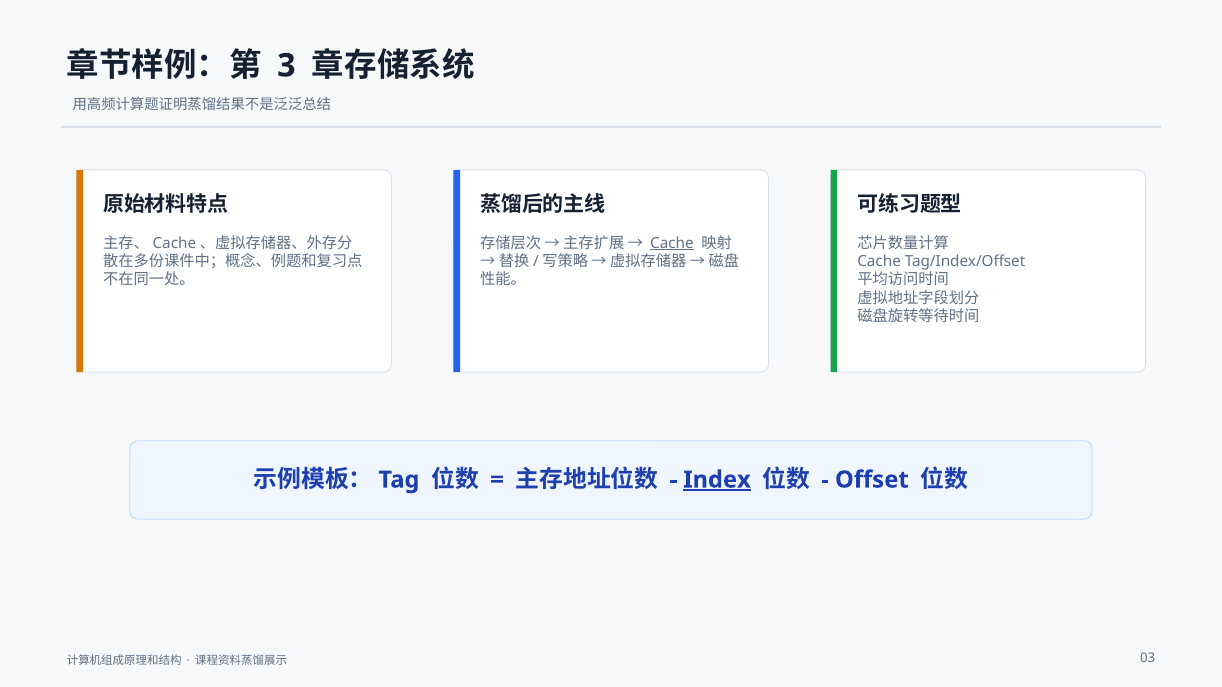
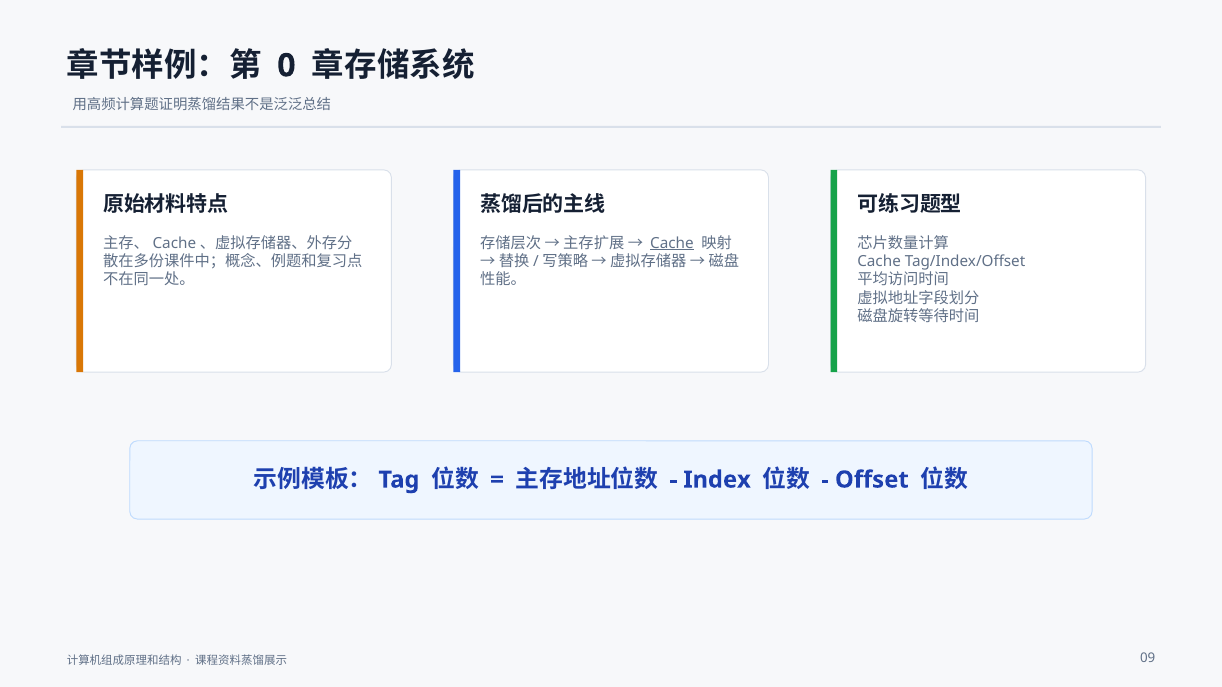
3: 3 -> 0 (286, 66)
Index underline: present -> none (717, 480)
03: 03 -> 09 (1148, 658)
